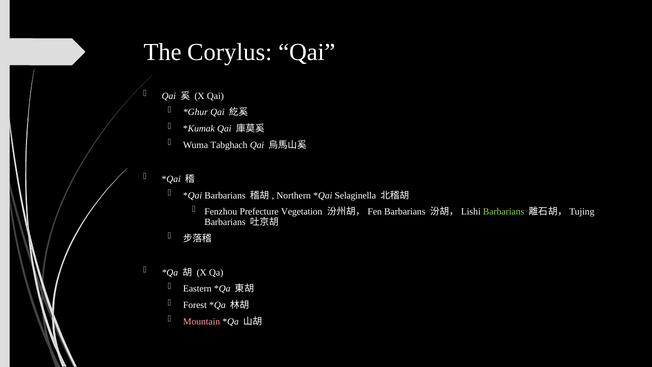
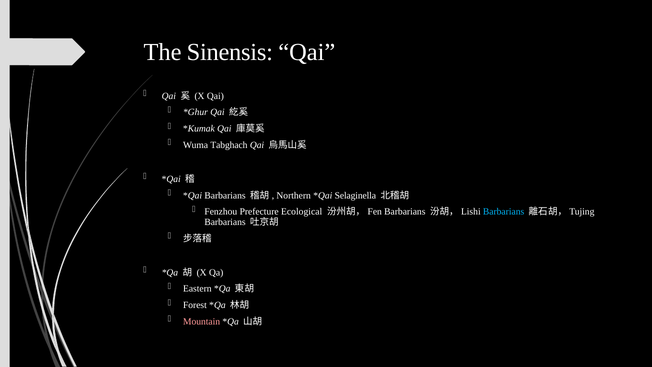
Corylus: Corylus -> Sinensis (230, 52)
Vegetation: Vegetation -> Ecological (302, 212)
Barbarians colour: light green -> light blue (504, 212)
